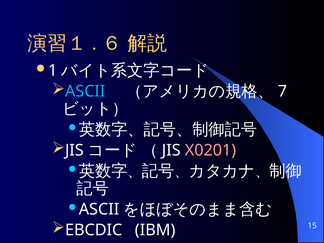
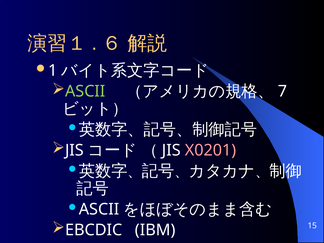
ASCII colour: light blue -> light green (85, 91)
